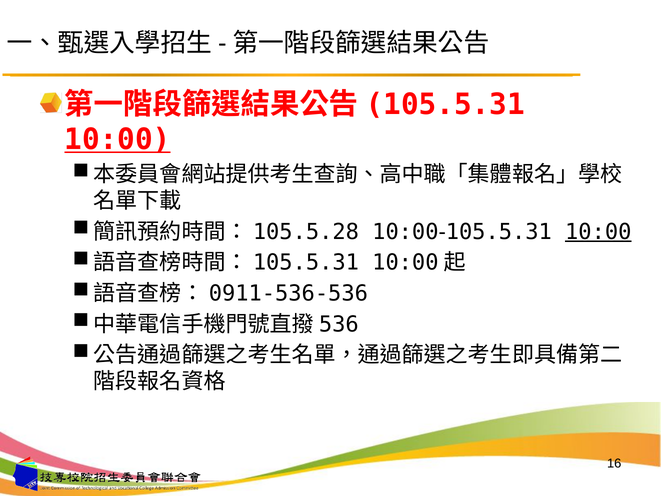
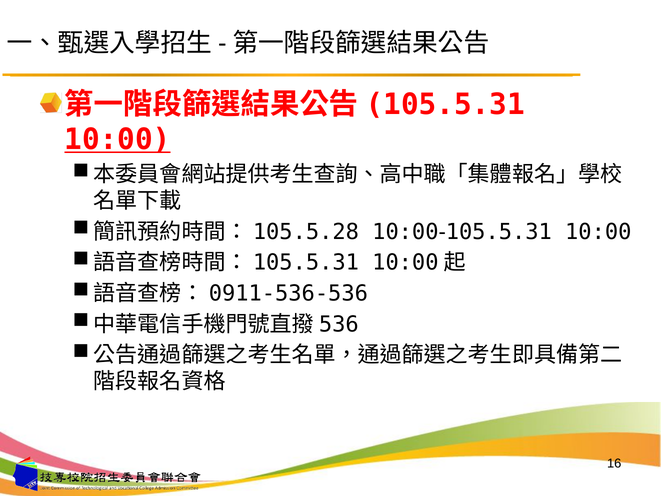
10:00 underline: present -> none (598, 232)
